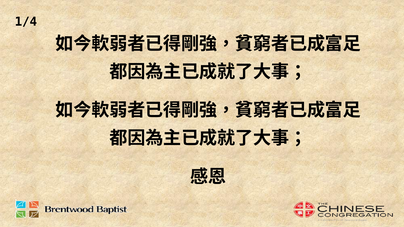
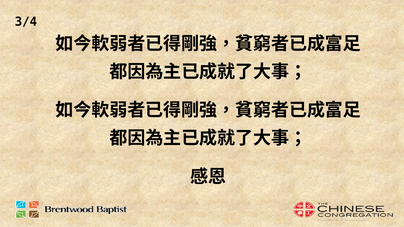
1/4: 1/4 -> 3/4 (26, 22)
